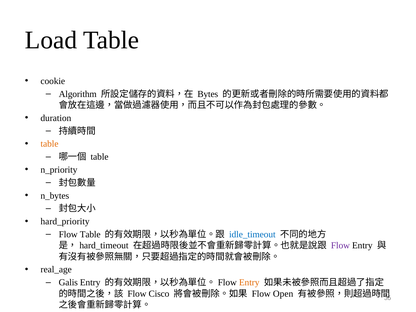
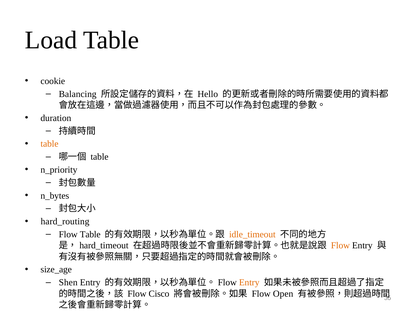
Algorithm: Algorithm -> Balancing (78, 94)
Bytes: Bytes -> Hello (208, 94)
hard_priority: hard_priority -> hard_routing (65, 222)
idle_timeout colour: blue -> orange (252, 234)
Flow colour: purple -> orange (340, 246)
real_age: real_age -> size_age (56, 270)
Galis: Galis -> Shen (68, 283)
